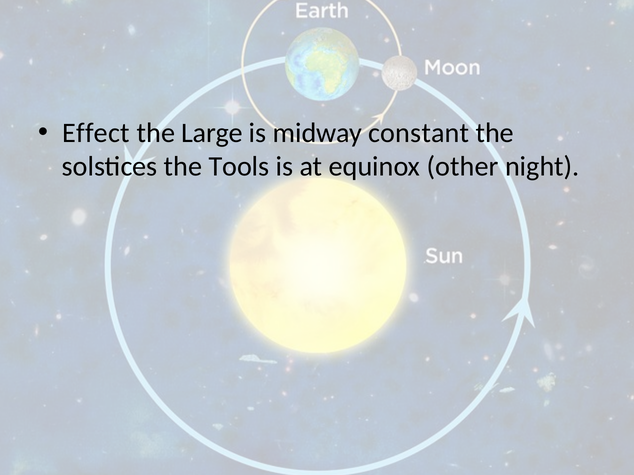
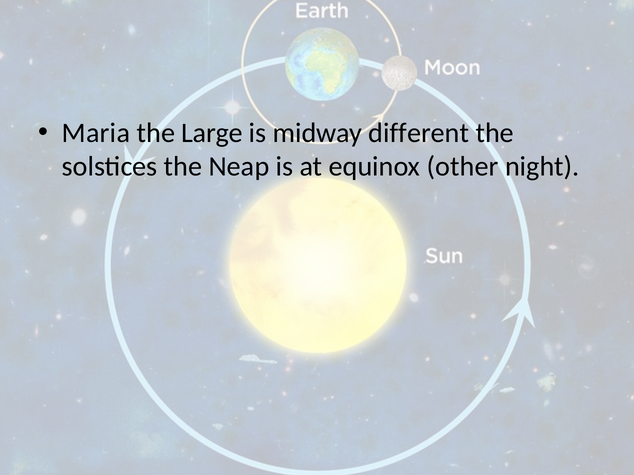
Effect: Effect -> Maria (96, 133)
constant: constant -> different (419, 133)
Tools: Tools -> Neap (239, 167)
